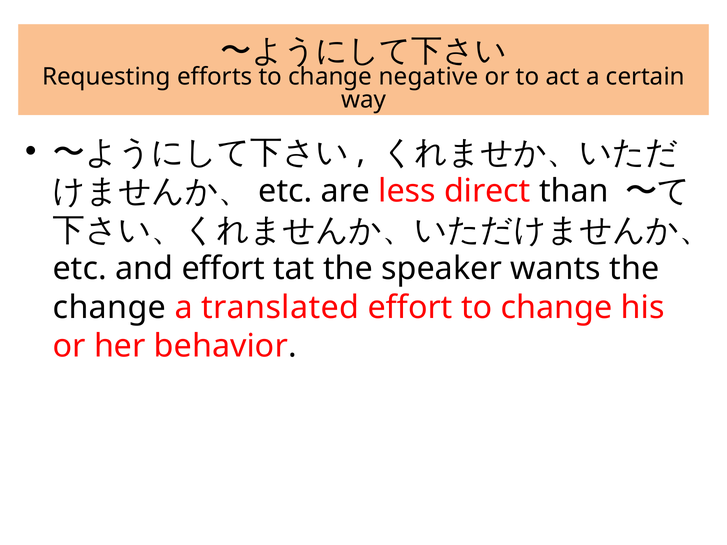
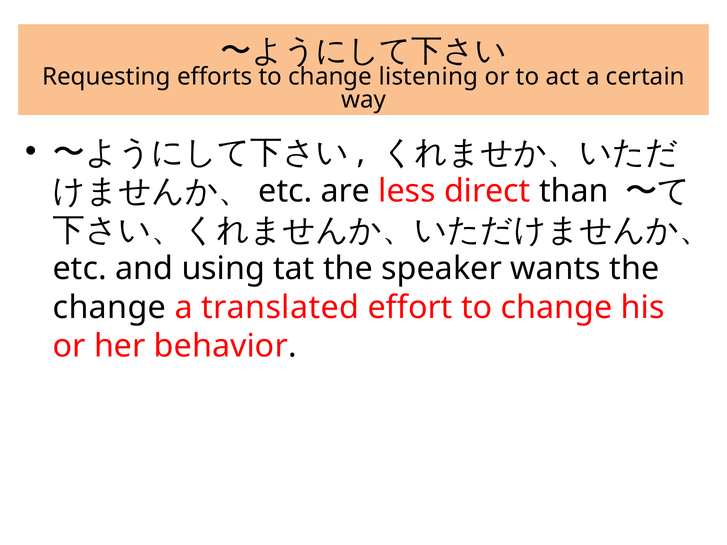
negative: negative -> listening (428, 77)
and effort: effort -> using (223, 269)
